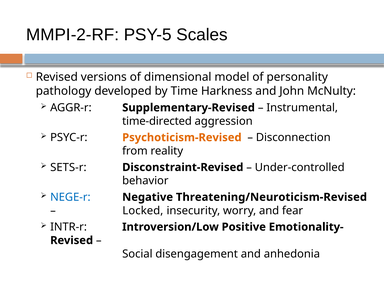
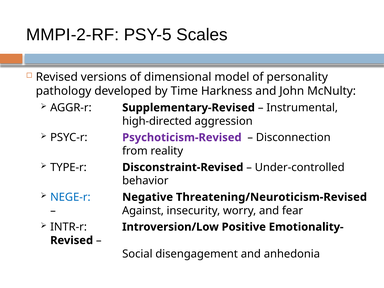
time-directed: time-directed -> high-directed (157, 121)
Psychoticism-Revised colour: orange -> purple (182, 137)
SETS-r: SETS-r -> TYPE-r (68, 167)
Locked: Locked -> Against (143, 211)
